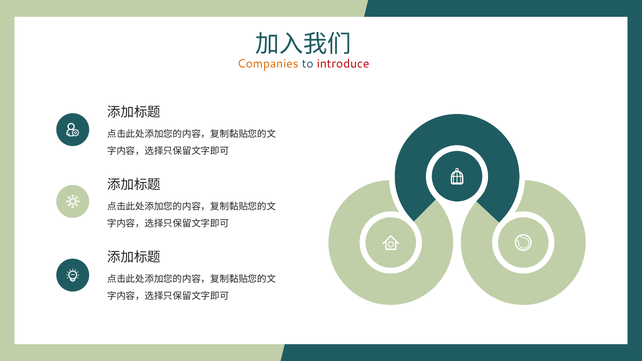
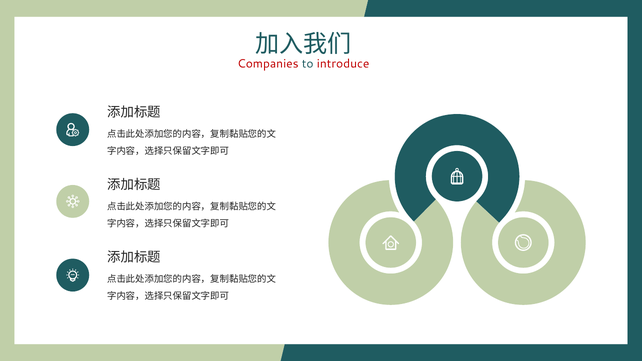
Companies colour: orange -> red (268, 64)
